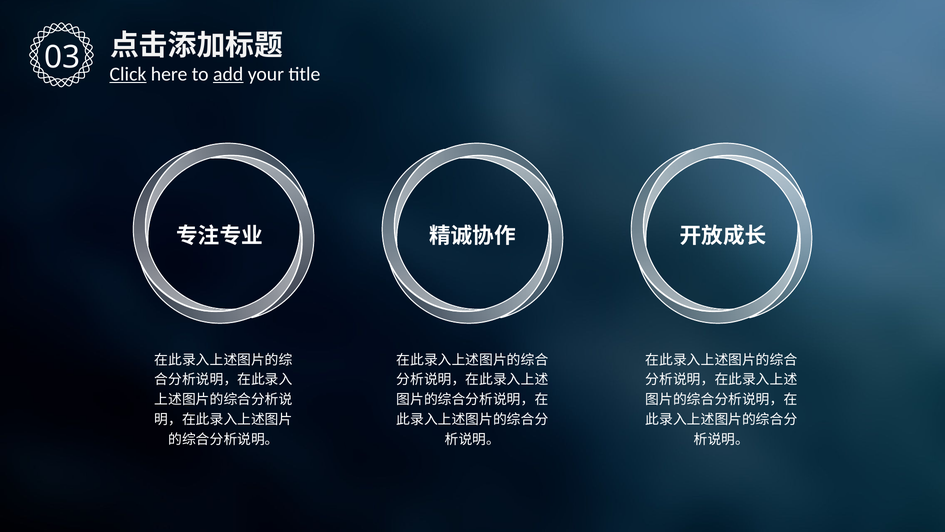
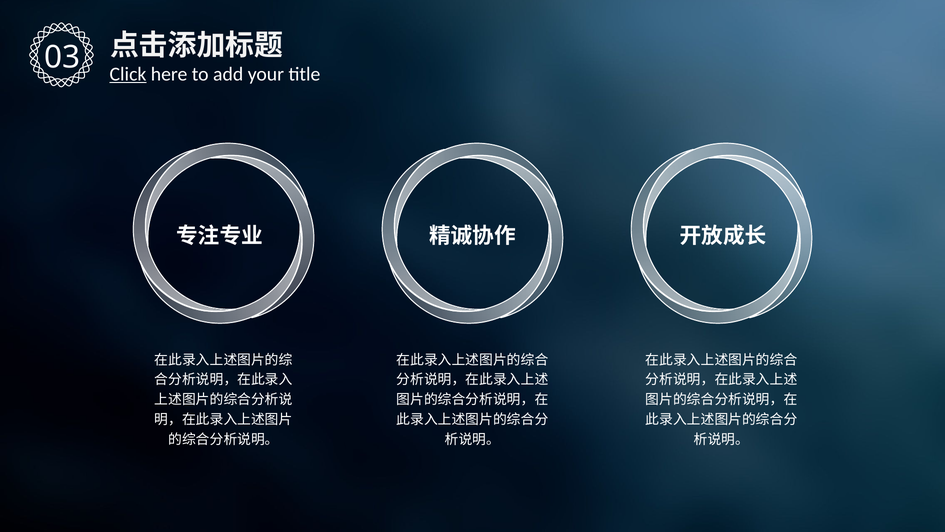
add underline: present -> none (228, 74)
